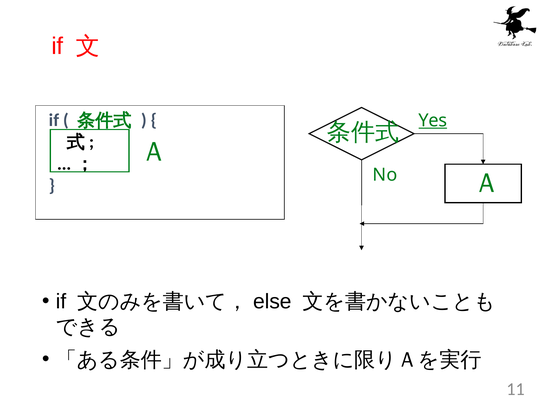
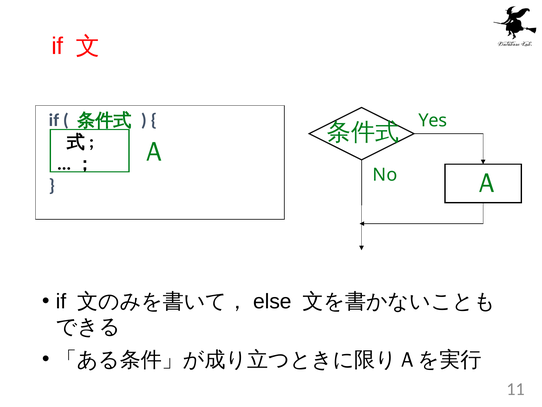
Yes underline: present -> none (433, 120)
